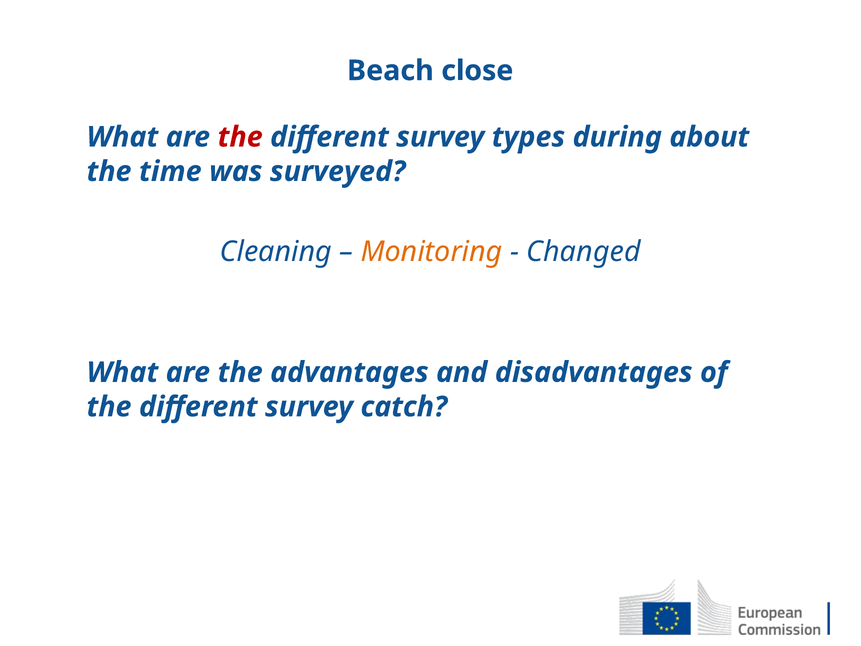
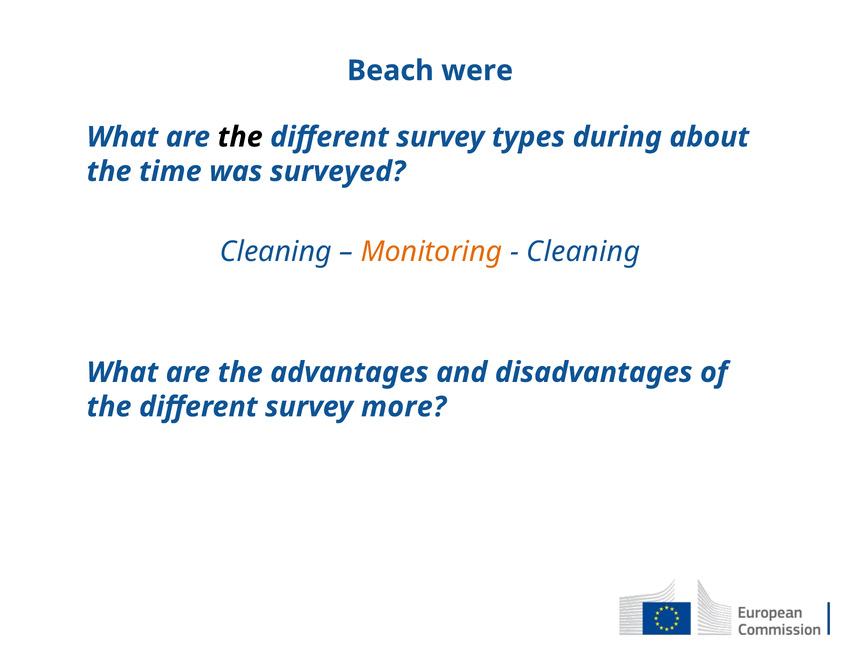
close: close -> were (477, 71)
the colour: red -> black (240, 137)
Changed: Changed -> Cleaning (583, 252)
catch: catch -> more (404, 407)
